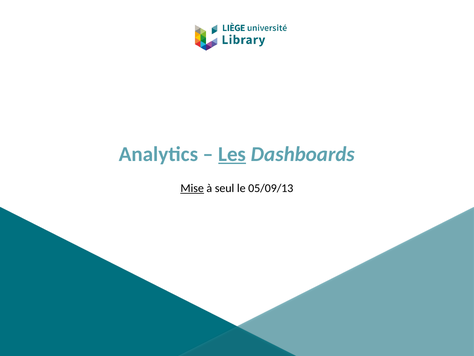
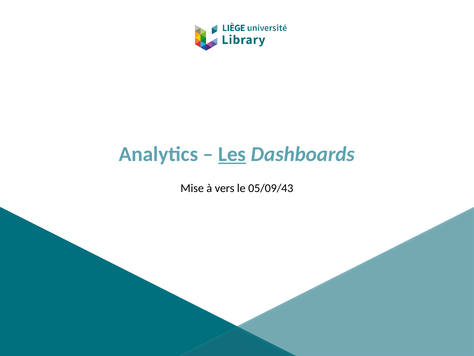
Mise underline: present -> none (192, 188)
seul: seul -> vers (225, 188)
05/09/13: 05/09/13 -> 05/09/43 (271, 188)
